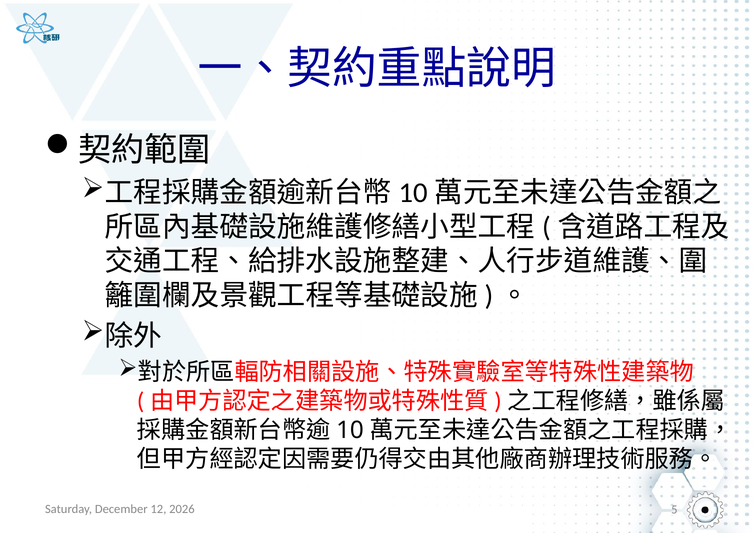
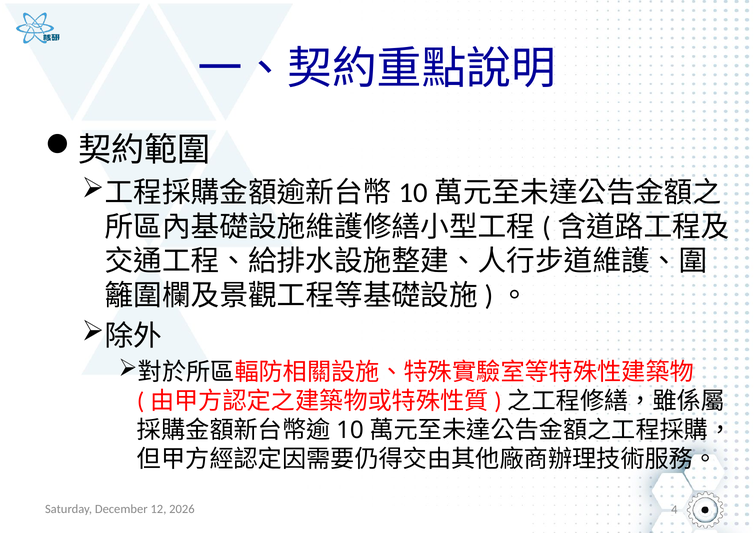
5: 5 -> 4 (674, 510)
